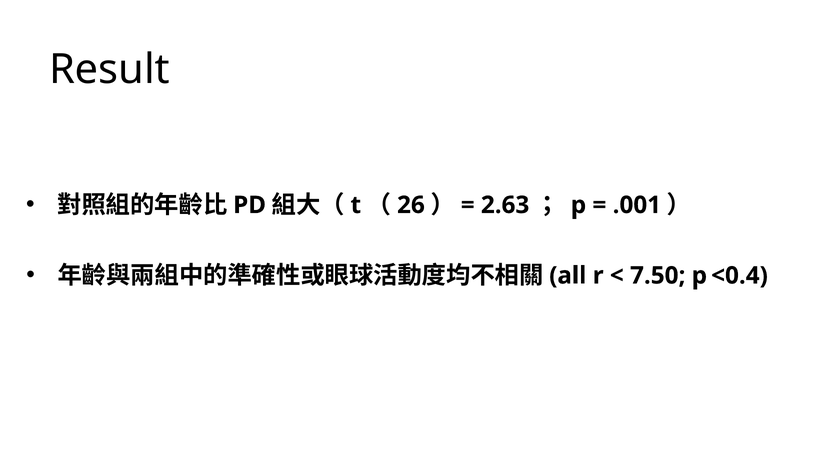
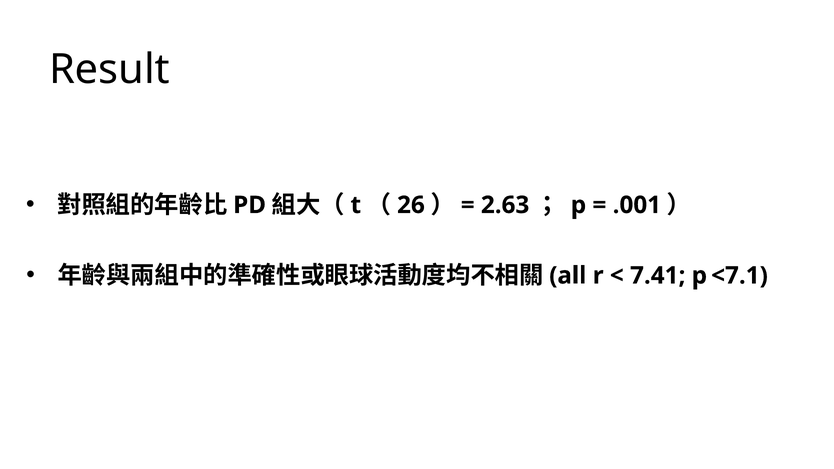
7.50: 7.50 -> 7.41 (658, 276)
<0.4: <0.4 -> <7.1 (739, 276)
